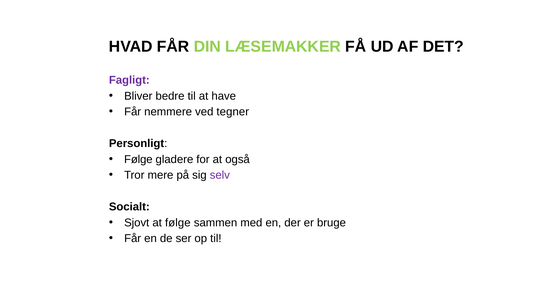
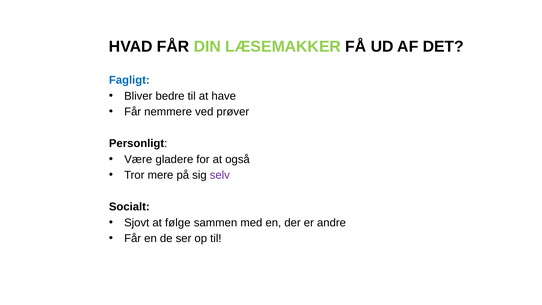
Fagligt colour: purple -> blue (129, 80)
tegner: tegner -> prøver (233, 112)
Følge: Følge -> Være (138, 159)
bruge: bruge -> andre (331, 223)
